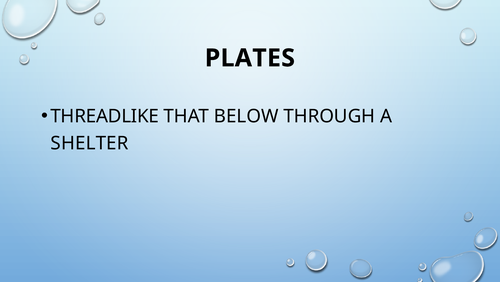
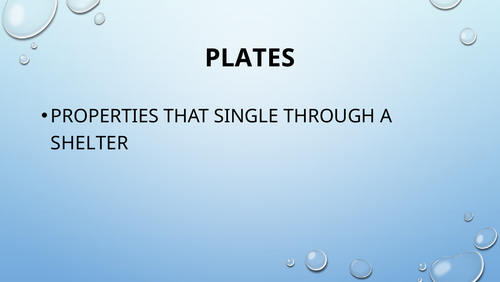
THREADLIKE: THREADLIKE -> PROPERTIES (105, 116)
BELOW: BELOW -> SINGLE (246, 116)
